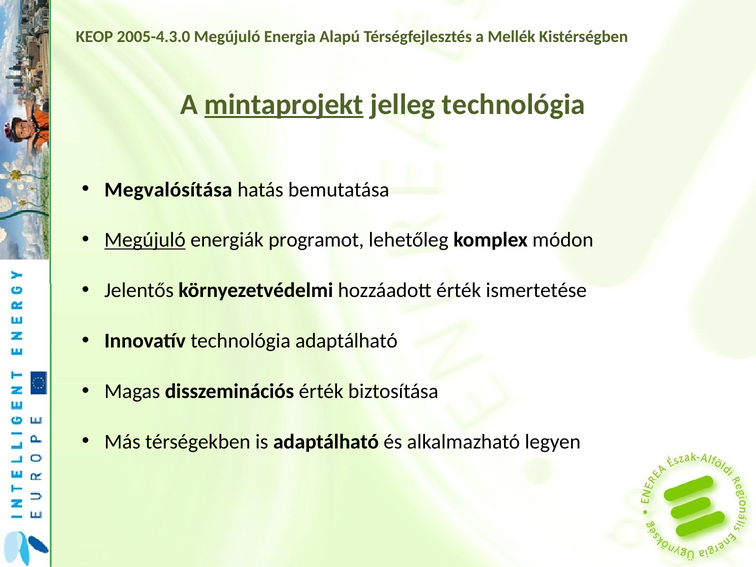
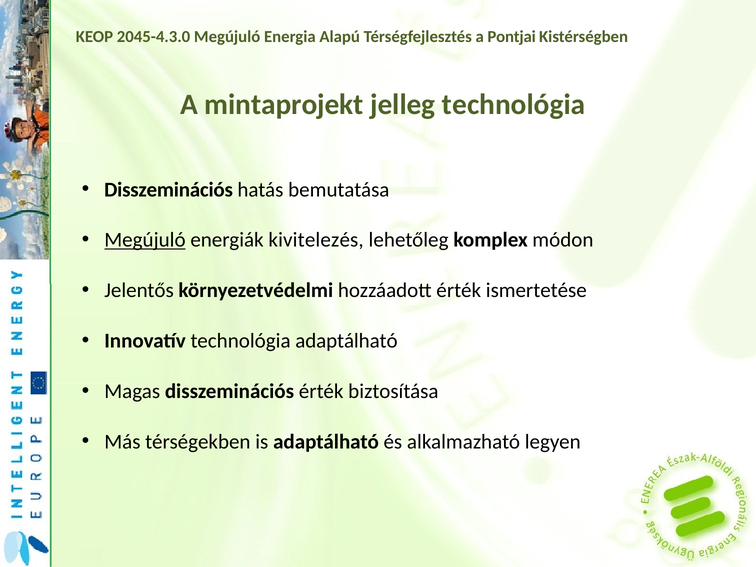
2005-4.3.0: 2005-4.3.0 -> 2045-4.3.0 (154, 37)
Mellék: Mellék -> Pontjai (512, 37)
mintaprojekt underline: present -> none (284, 104)
Megvalósítása: Megvalósítása -> Disszeminációs (169, 190)
programot: programot -> kivitelezés (316, 240)
